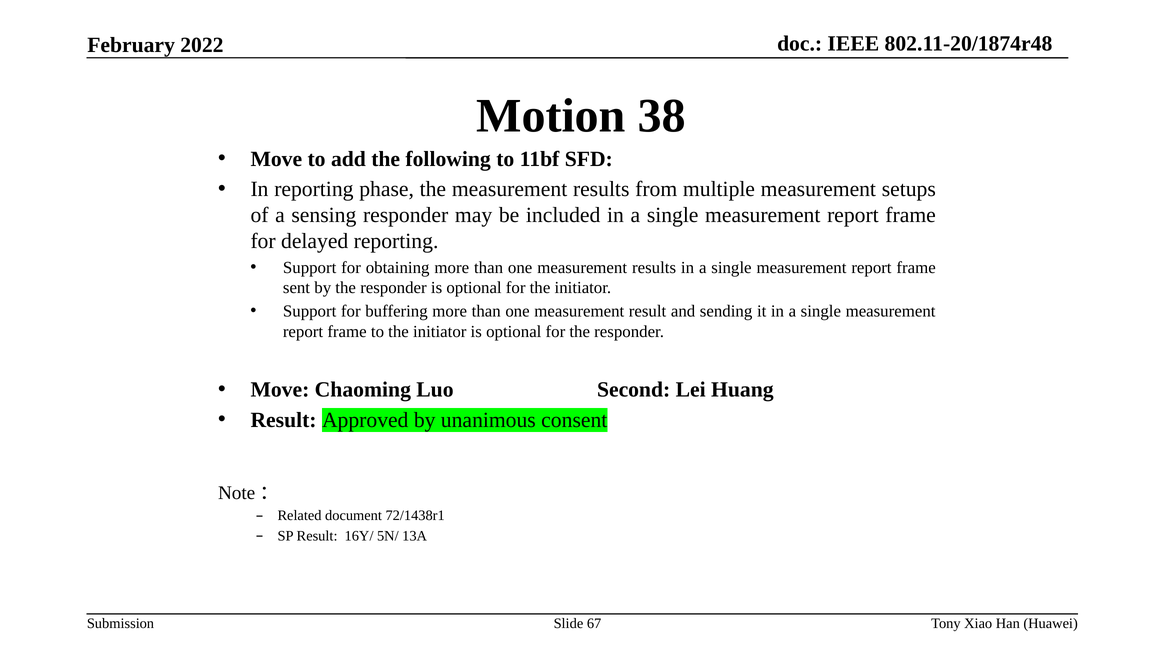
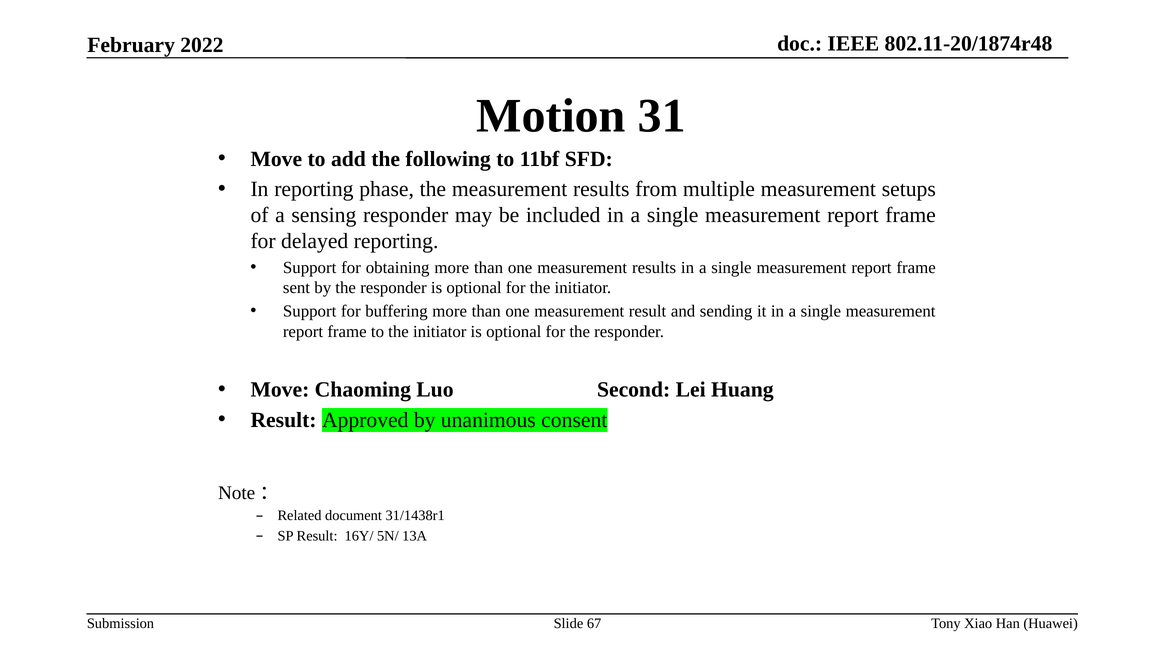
38: 38 -> 31 (662, 116)
72/1438r1: 72/1438r1 -> 31/1438r1 (415, 515)
